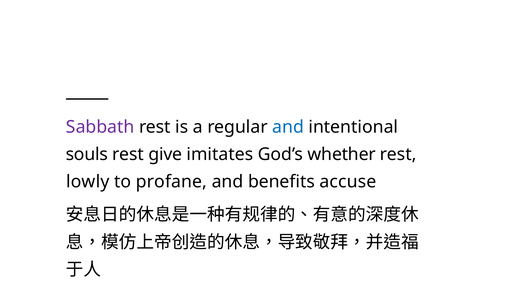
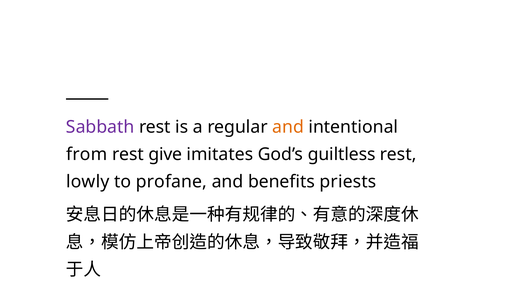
and colour: blue -> orange (288, 127)
souls: souls -> from (87, 155)
whether: whether -> guiltless (342, 155)
accuse: accuse -> priests (348, 182)
